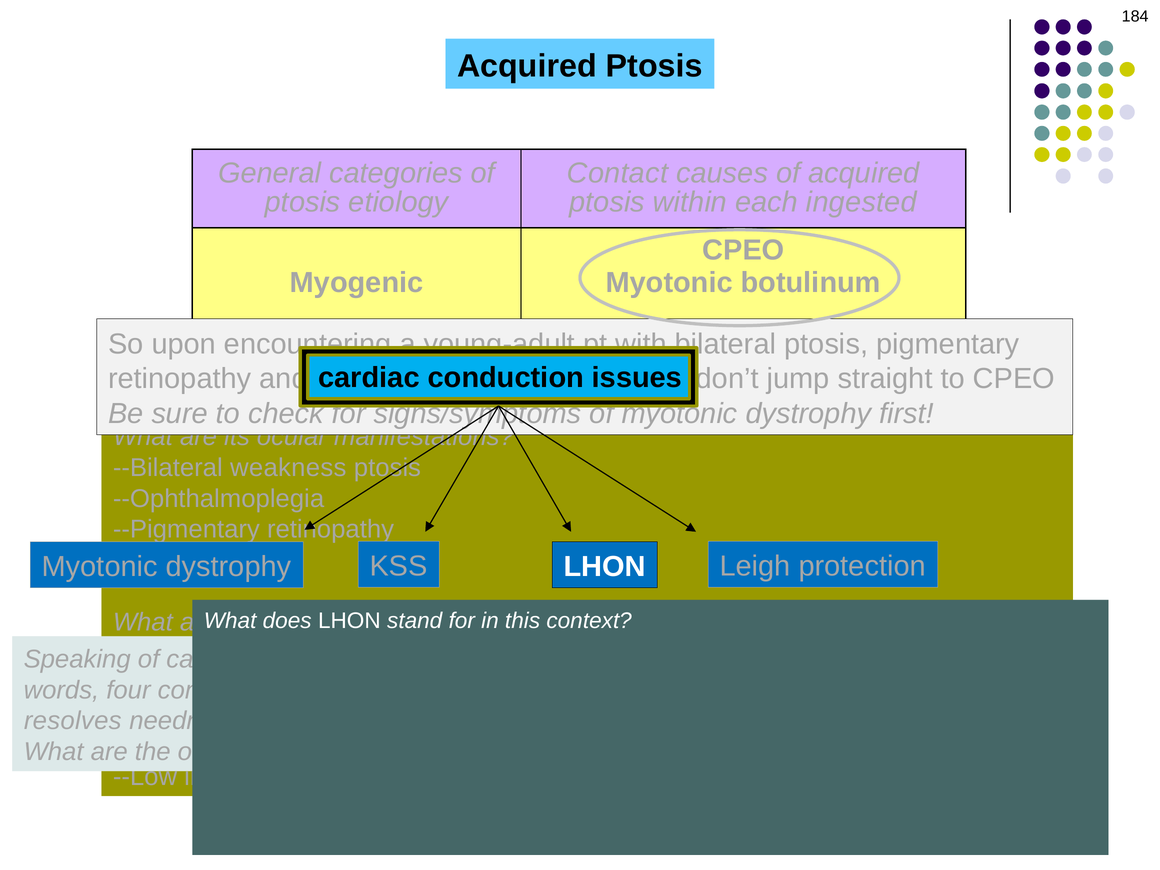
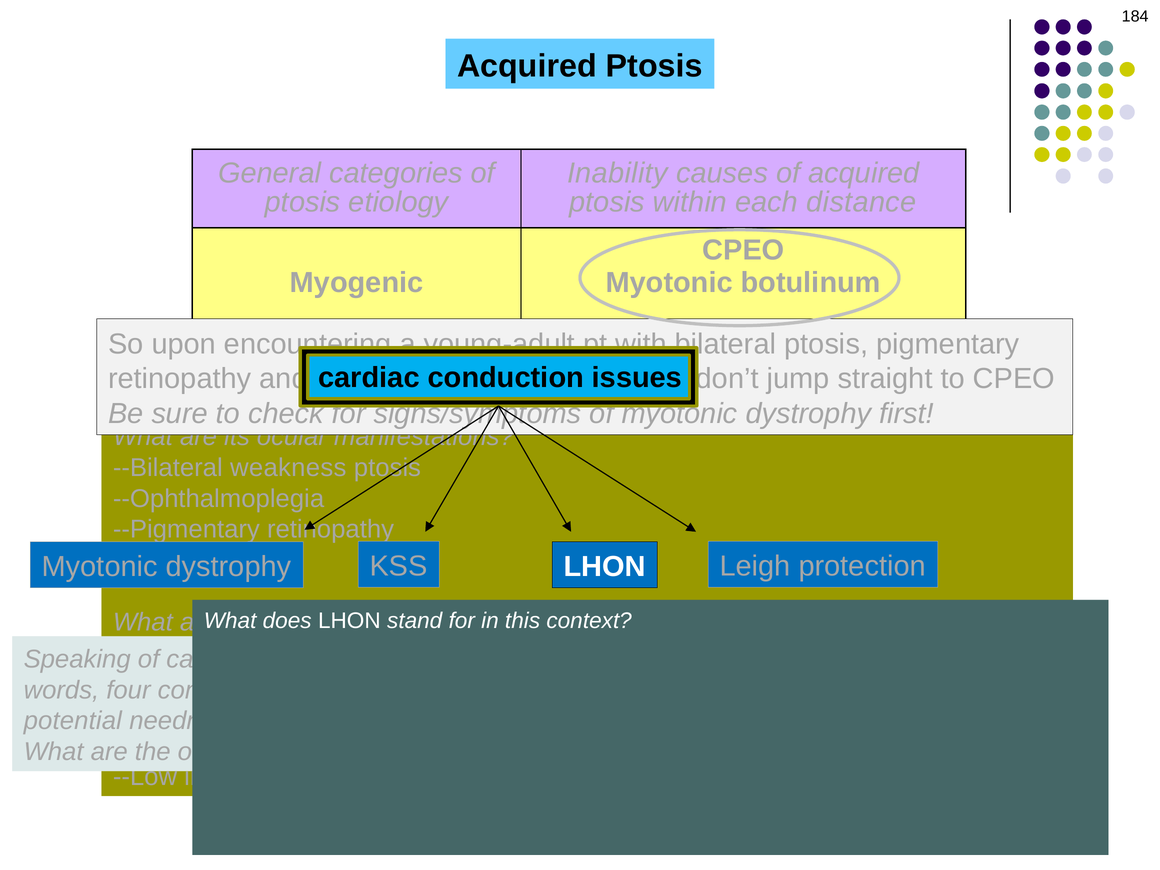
Contact: Contact -> Inability (617, 173)
ingested: ingested -> distance (861, 202)
resolves: resolves -> potential (73, 721)
